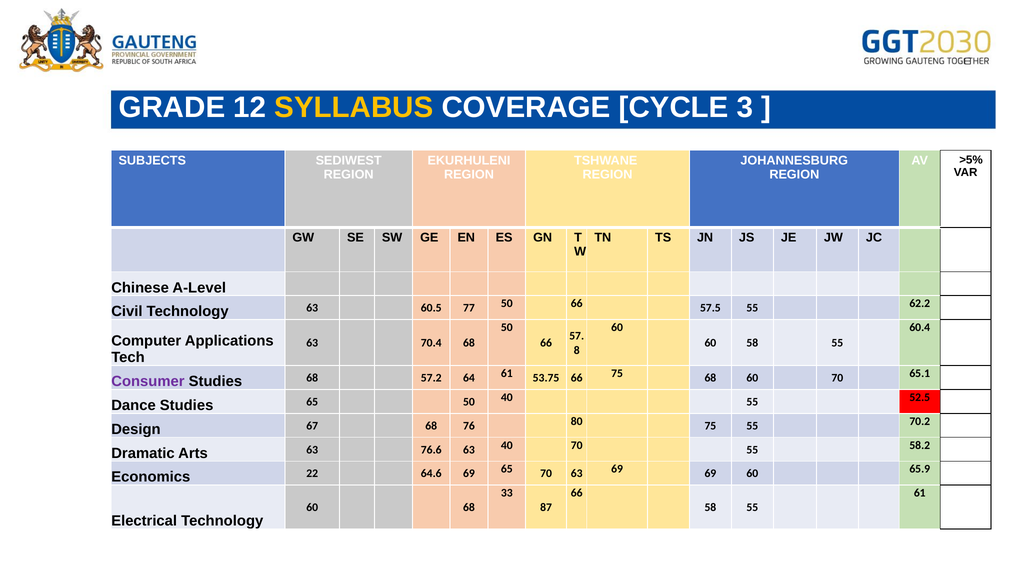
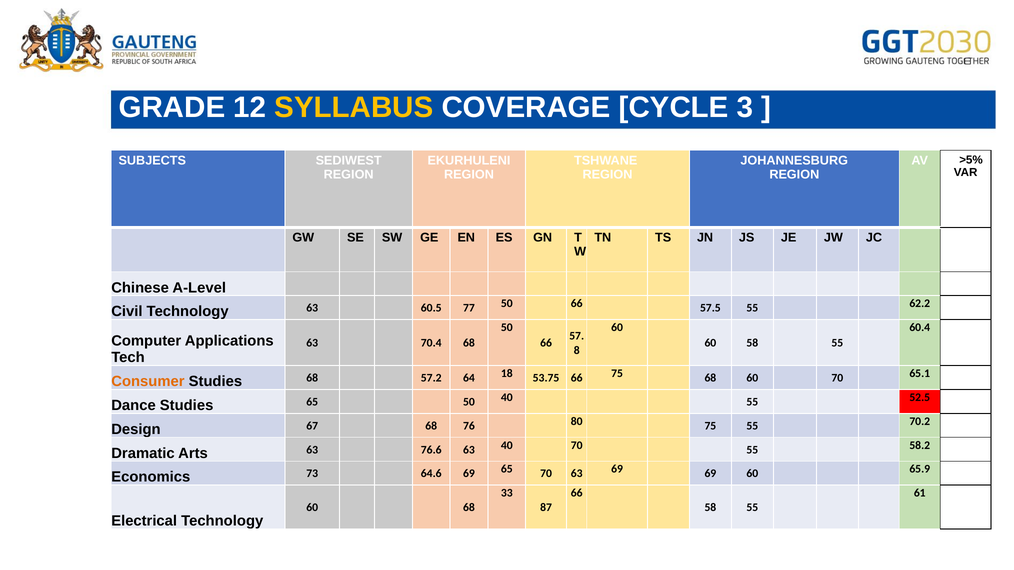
Consumer colour: purple -> orange (148, 382)
64 61: 61 -> 18 (507, 374)
22: 22 -> 73 (312, 474)
